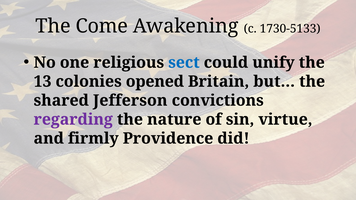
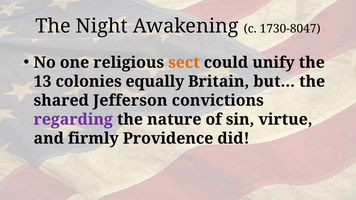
Come: Come -> Night (102, 26)
1730-5133: 1730-5133 -> 1730-8047 (290, 29)
sect colour: blue -> orange (184, 63)
opened: opened -> equally (155, 82)
